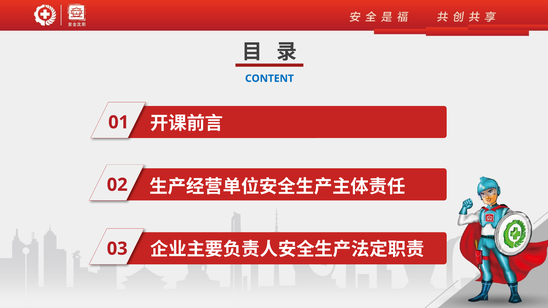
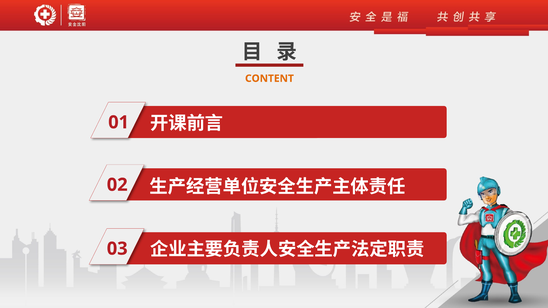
CONTENT colour: blue -> orange (269, 79)
